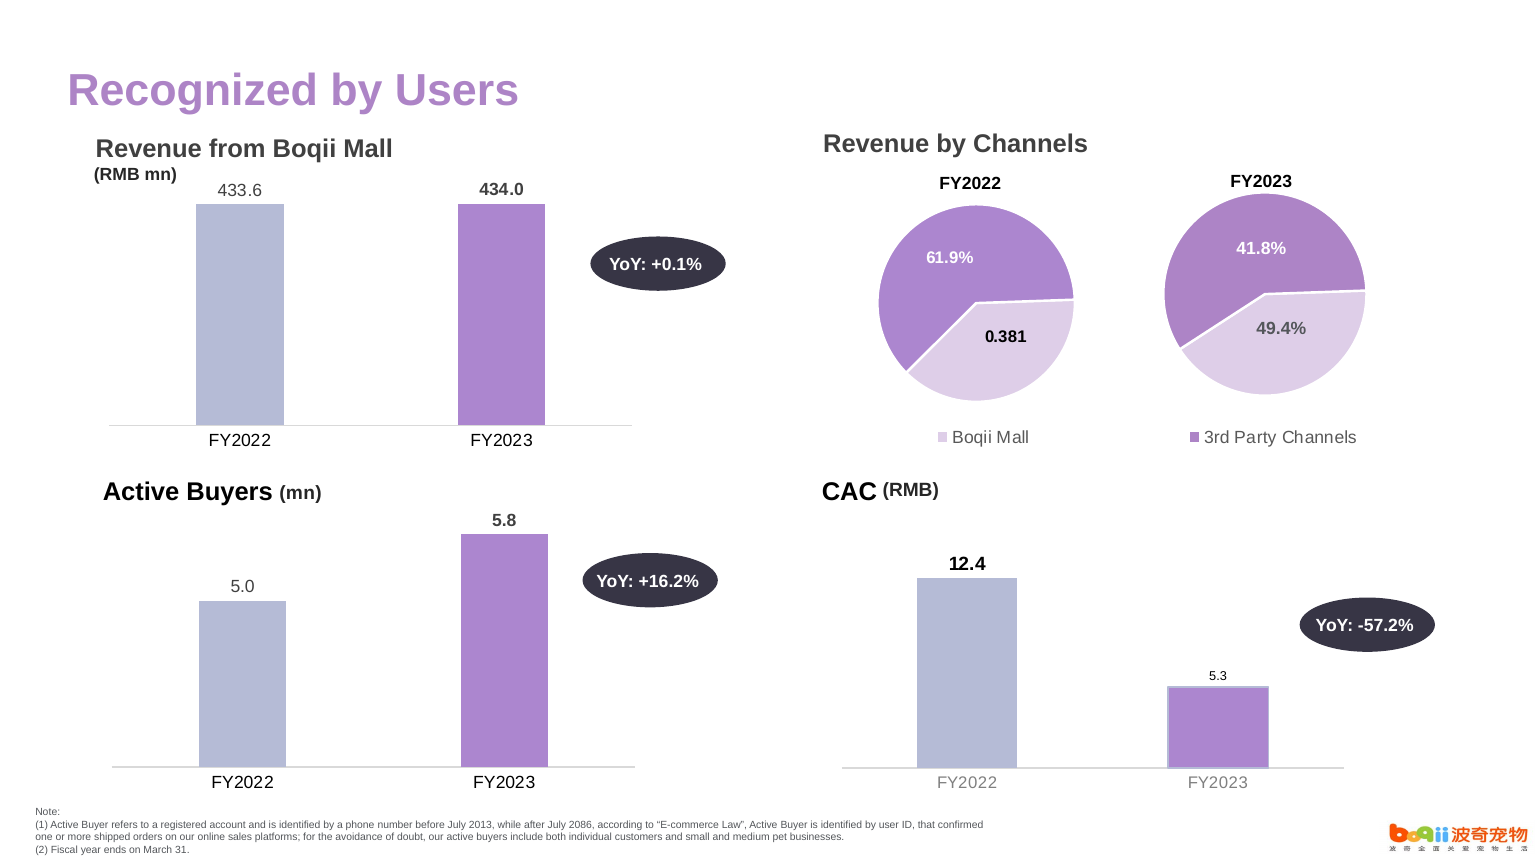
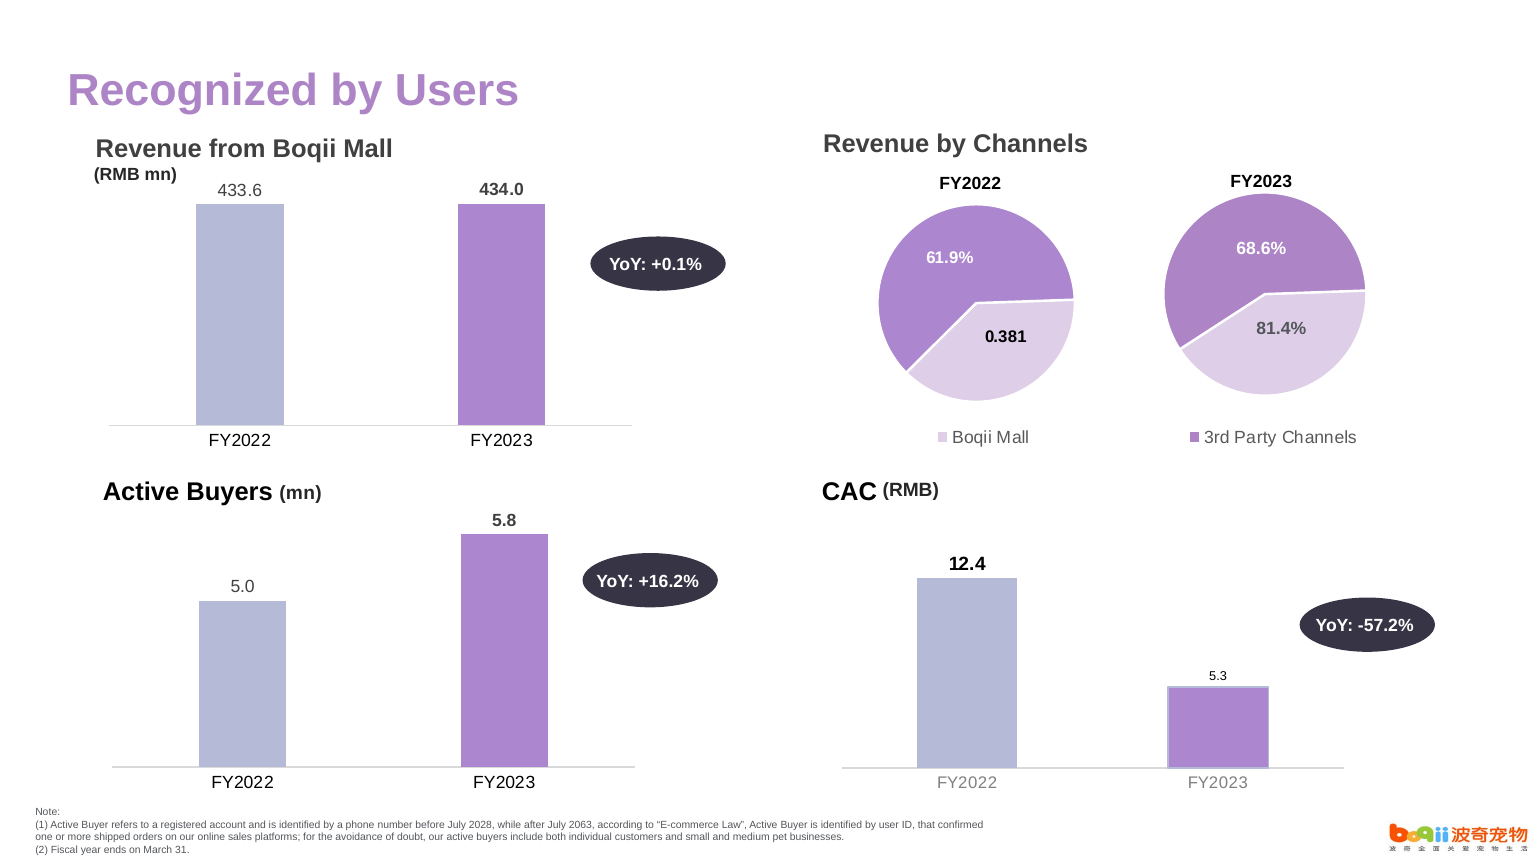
41.8%: 41.8% -> 68.6% (1261, 248)
49.4%: 49.4% -> 81.4% (1281, 328)
2013: 2013 -> 2028 (482, 824)
2086: 2086 -> 2063 (582, 824)
